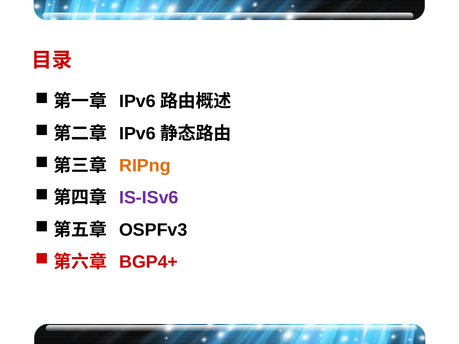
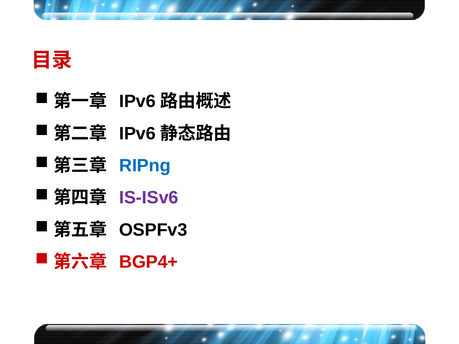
RIPng colour: orange -> blue (145, 166)
